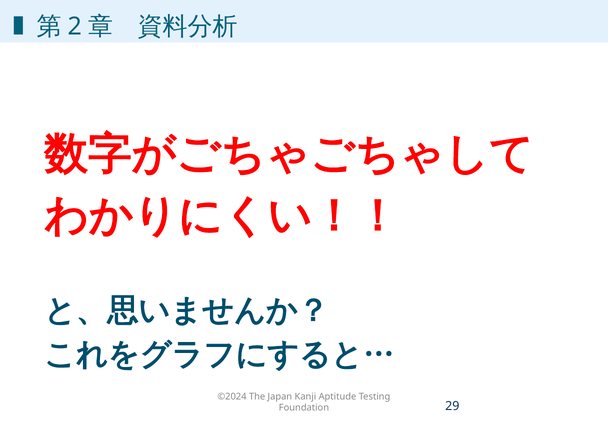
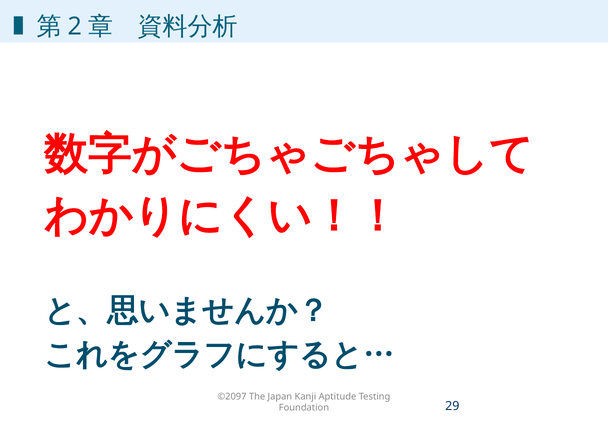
©2024: ©2024 -> ©2097 (232, 396)
